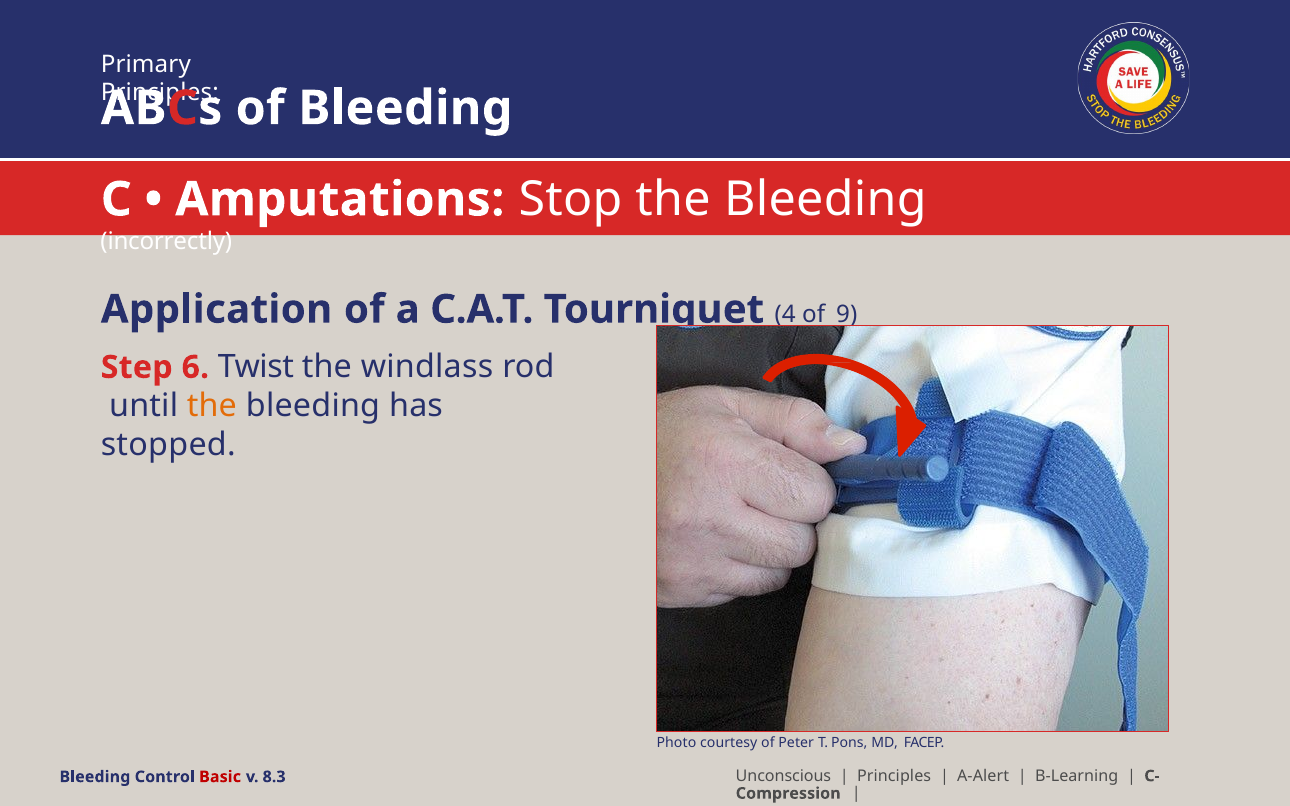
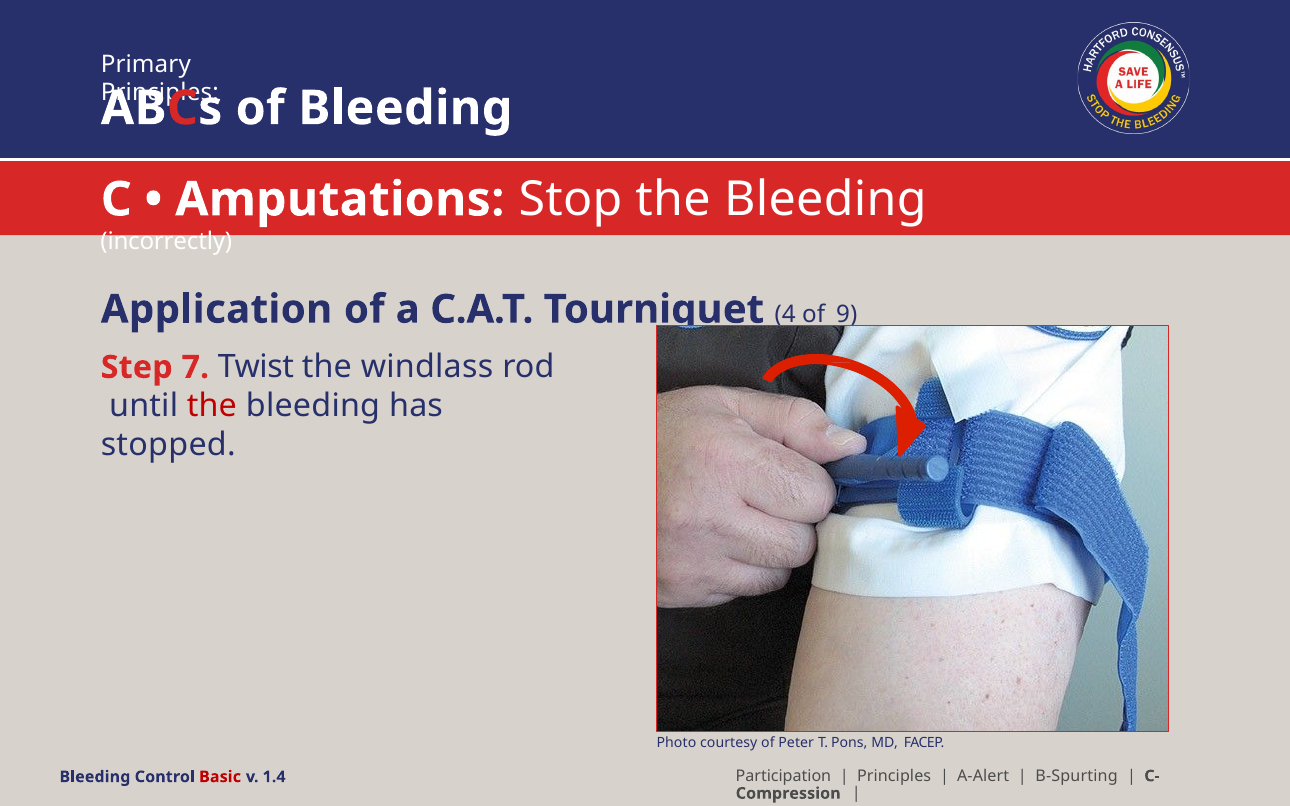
6: 6 -> 7 (195, 367)
the colour: orange -> red (212, 406)
Unconscious: Unconscious -> Participation (783, 776)
B-Learning: B-Learning -> B-Spurting (1077, 776)
8.3: 8.3 -> 1.4 (274, 777)
